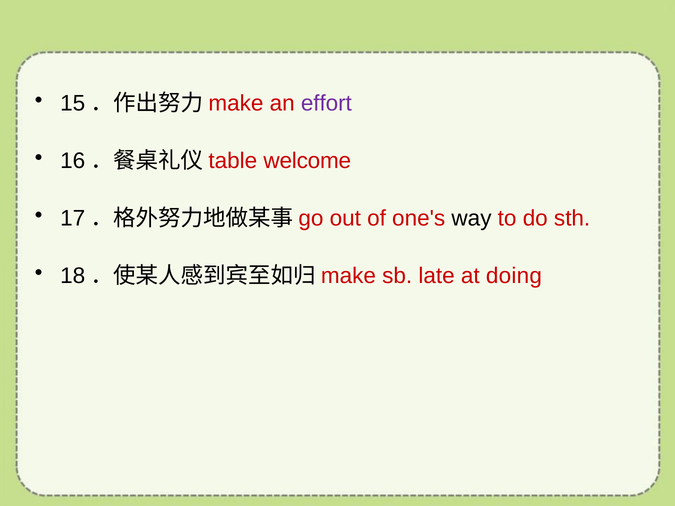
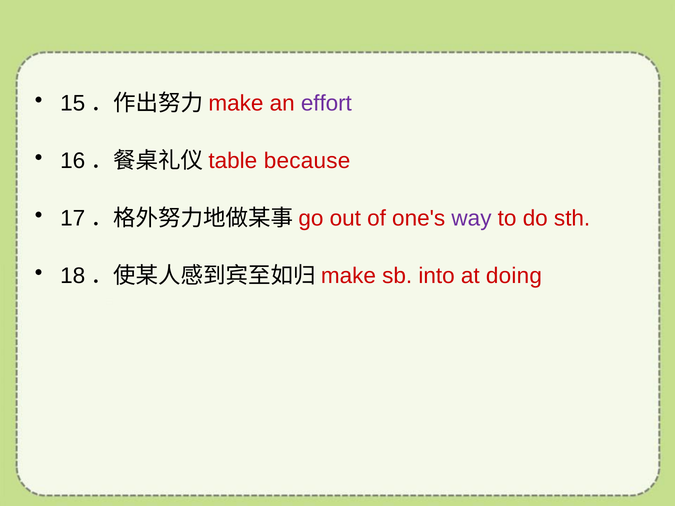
welcome: welcome -> because (307, 161)
way colour: black -> purple (472, 219)
late: late -> into (437, 276)
